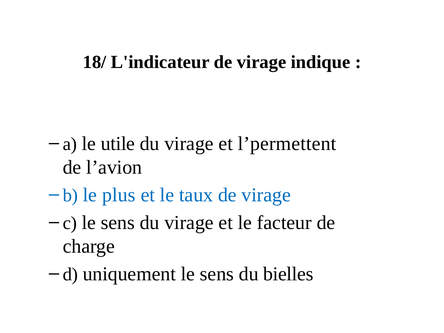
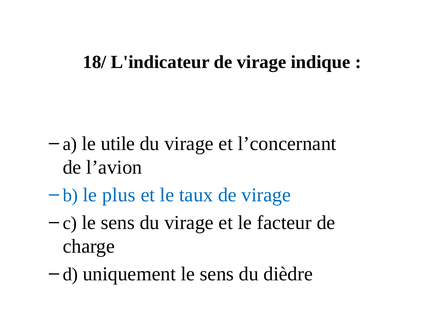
l’permettent: l’permettent -> l’concernant (287, 144)
bielles: bielles -> dièdre (288, 274)
